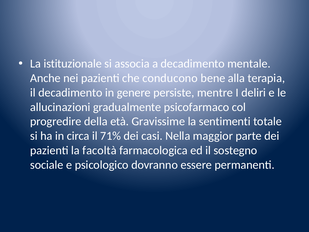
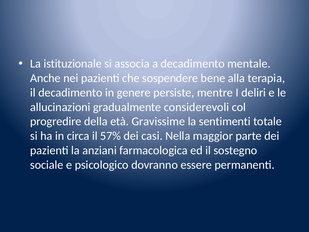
conducono: conducono -> sospendere (170, 78)
psicofarmaco: psicofarmaco -> considerevoli (196, 107)
71%: 71% -> 57% (111, 136)
facoltà: facoltà -> anziani (100, 150)
